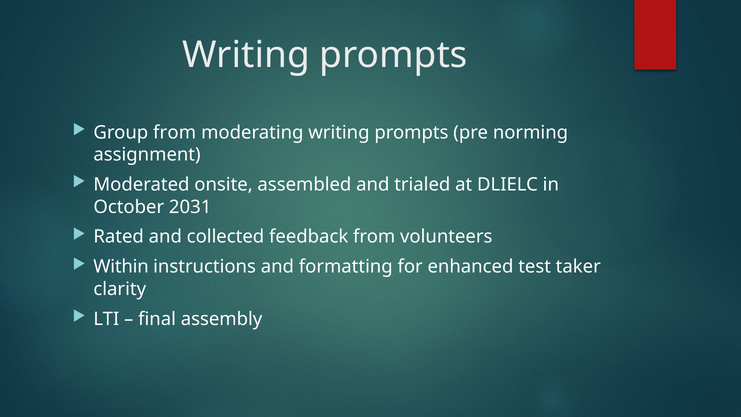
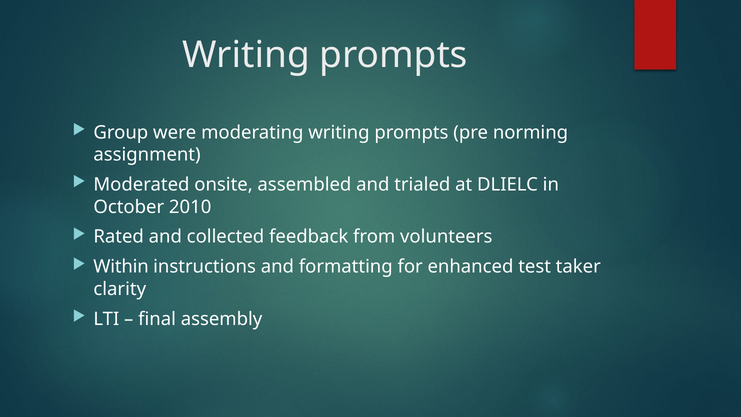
Group from: from -> were (175, 132)
2031: 2031 -> 2010 (190, 207)
